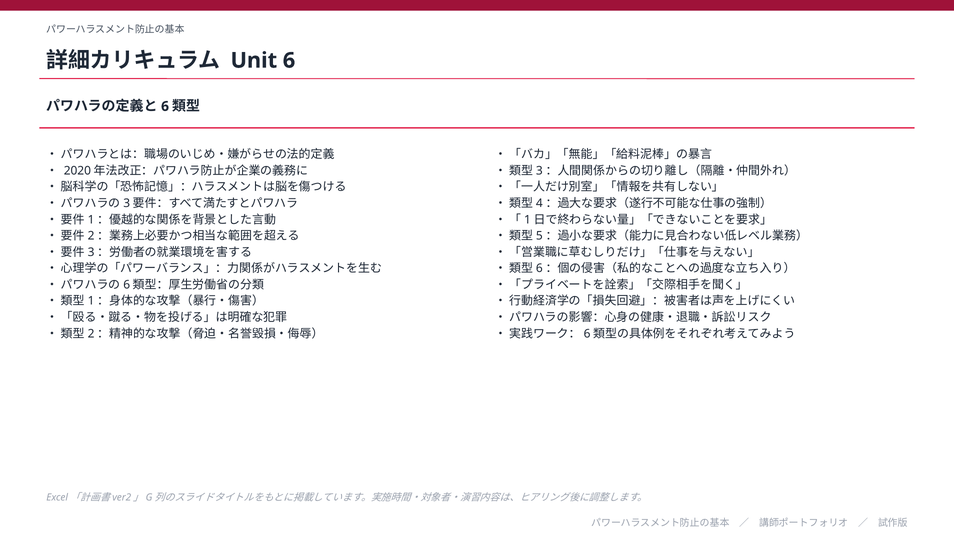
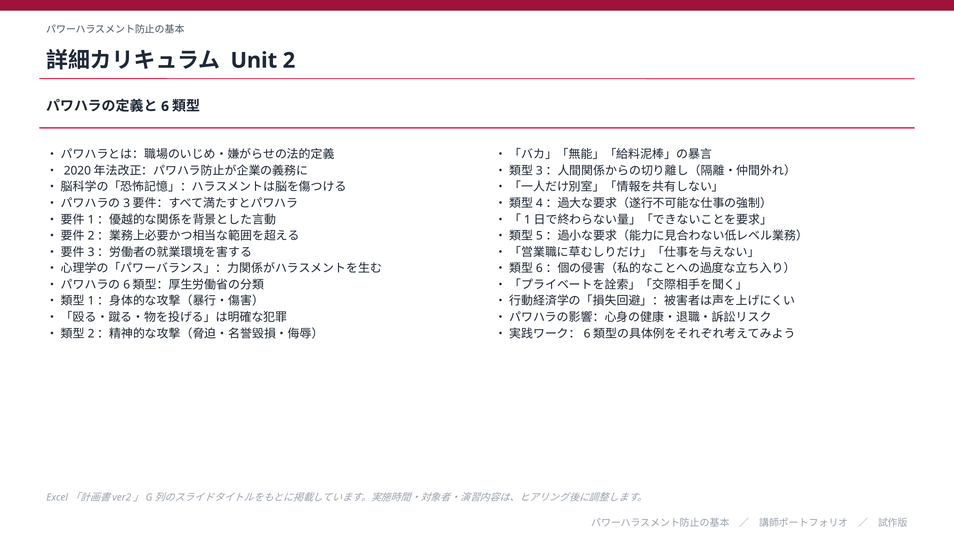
Unit 6: 6 -> 2 (289, 61)
